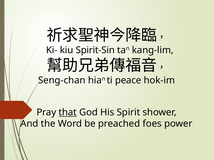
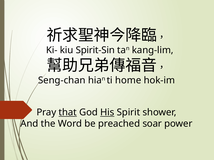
peace: peace -> home (128, 81)
His underline: none -> present (107, 113)
foes: foes -> soar (152, 124)
